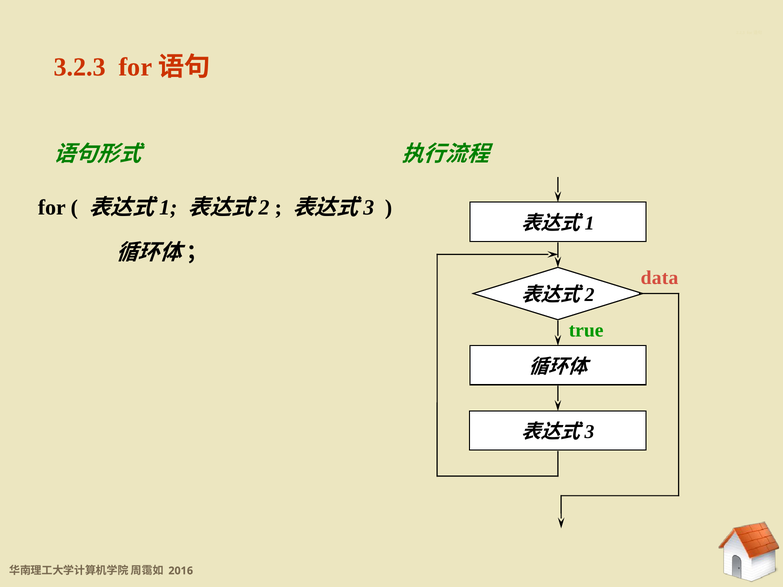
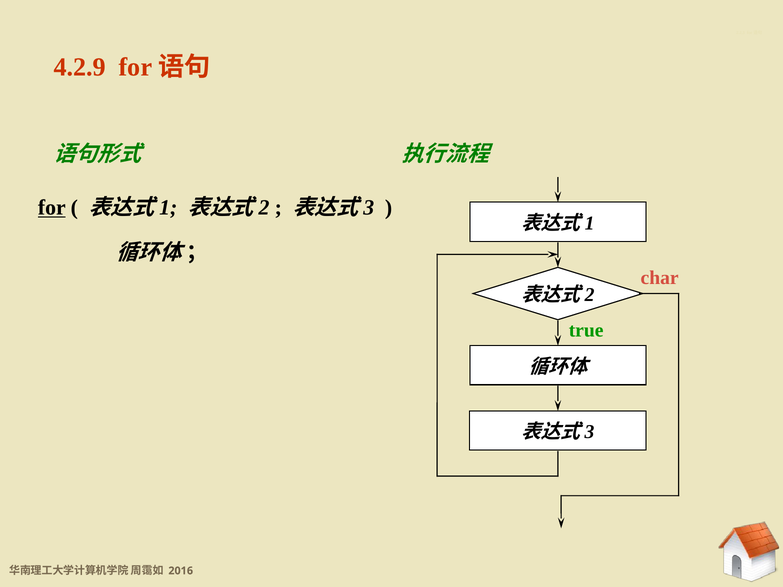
3.2.3: 3.2.3 -> 4.2.9 (80, 67)
for underline: none -> present (52, 208)
data: data -> char (660, 278)
